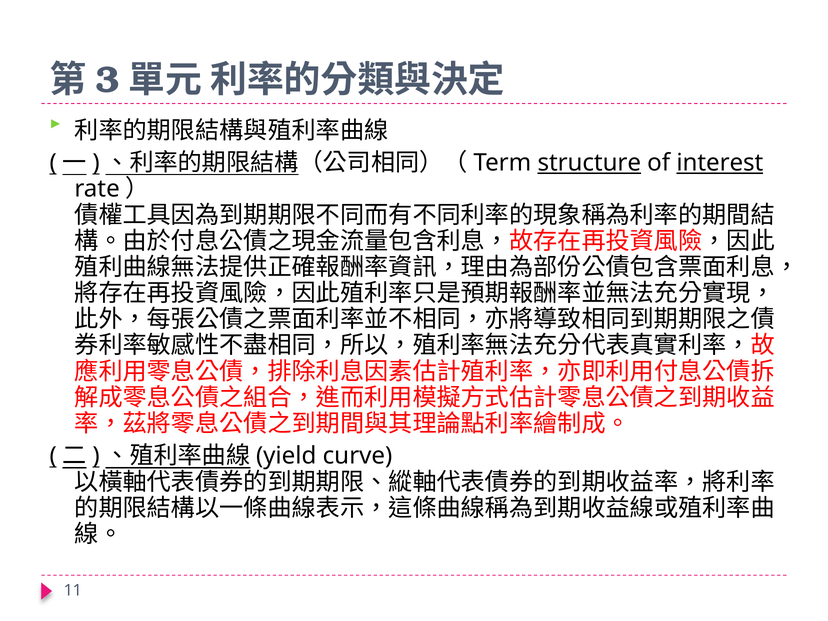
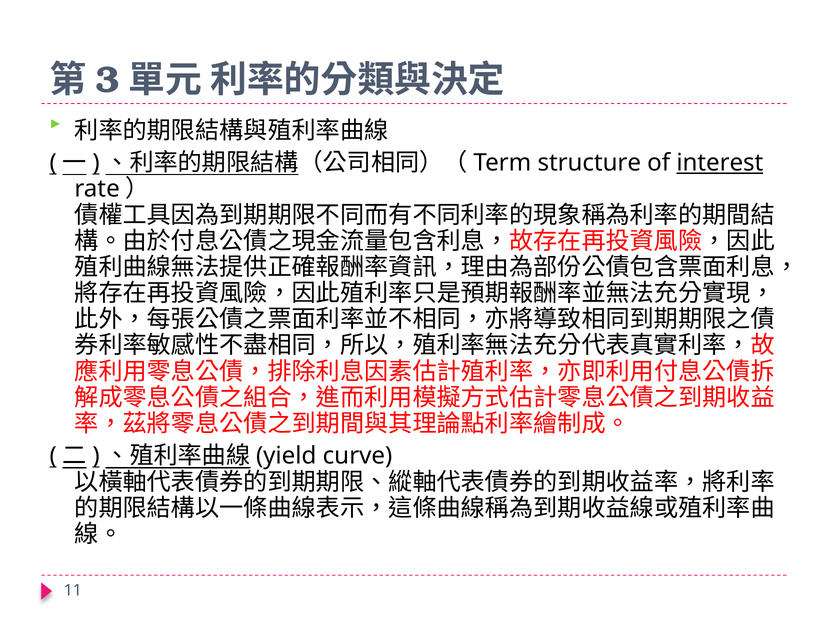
structure underline: present -> none (589, 163)
